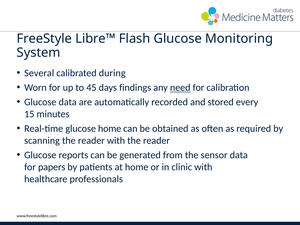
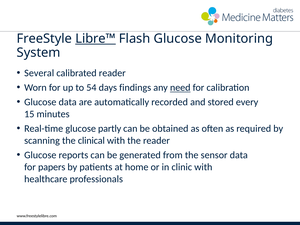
Libre™ underline: none -> present (95, 39)
calibrated during: during -> reader (112, 73)
45: 45 -> 54 (91, 88)
glucose home: home -> partly (110, 129)
scanning the reader: reader -> clinical (91, 141)
